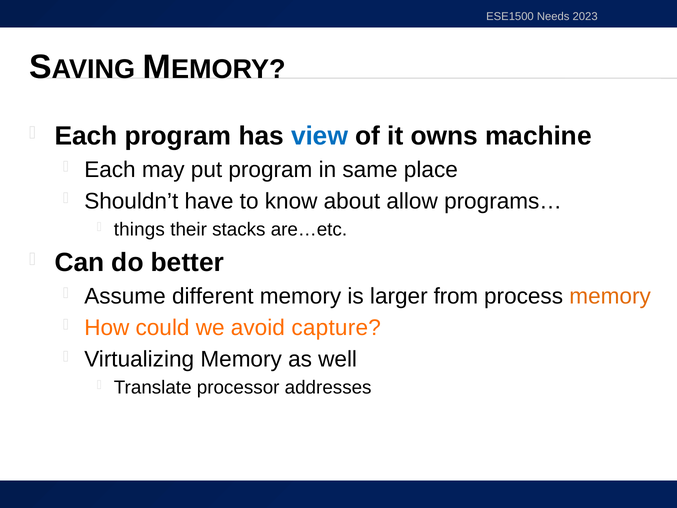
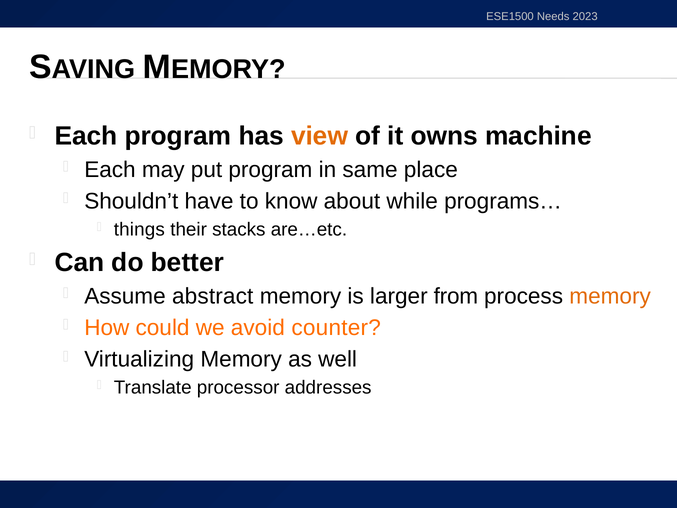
view colour: blue -> orange (320, 136)
allow: allow -> while (412, 201)
different: different -> abstract (213, 296)
capture: capture -> counter (336, 328)
